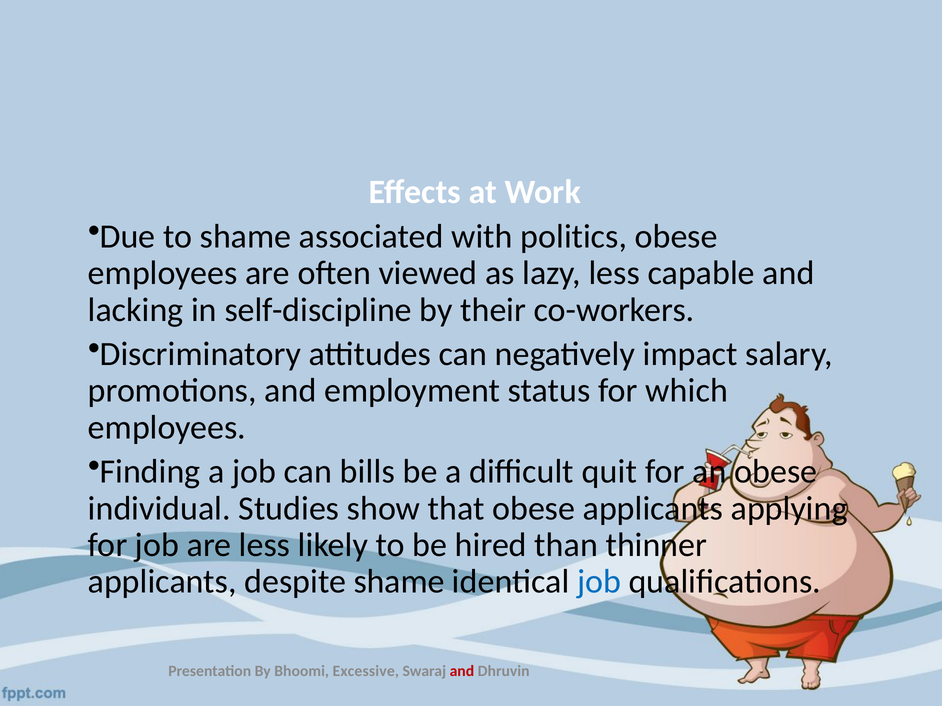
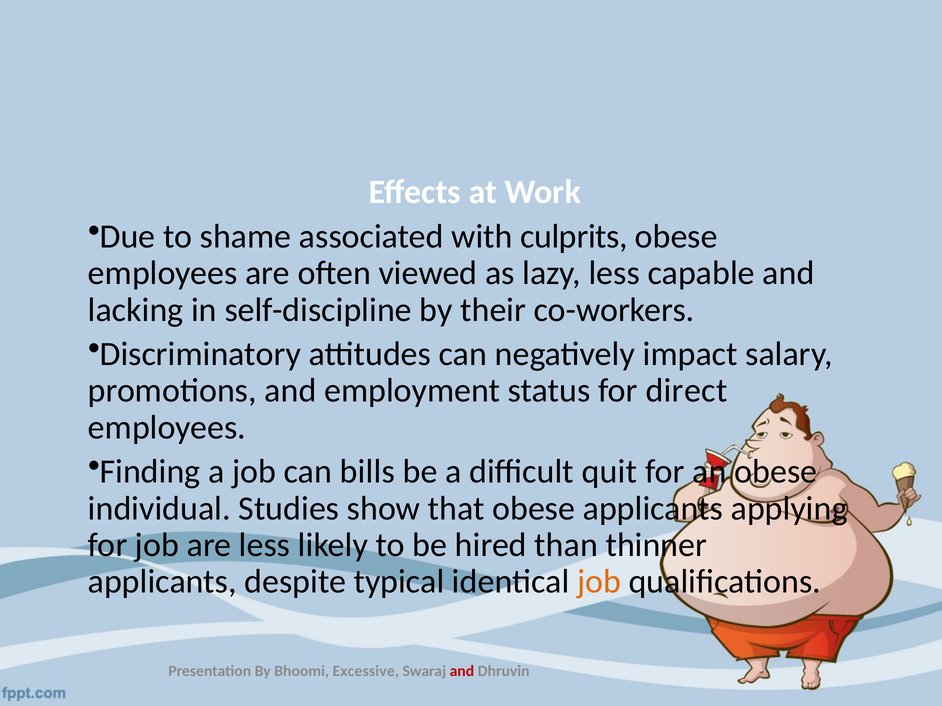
politics: politics -> culprits (574, 237)
which: which -> direct (687, 391)
despite shame: shame -> typical (399, 582)
job colour: blue -> orange (599, 582)
